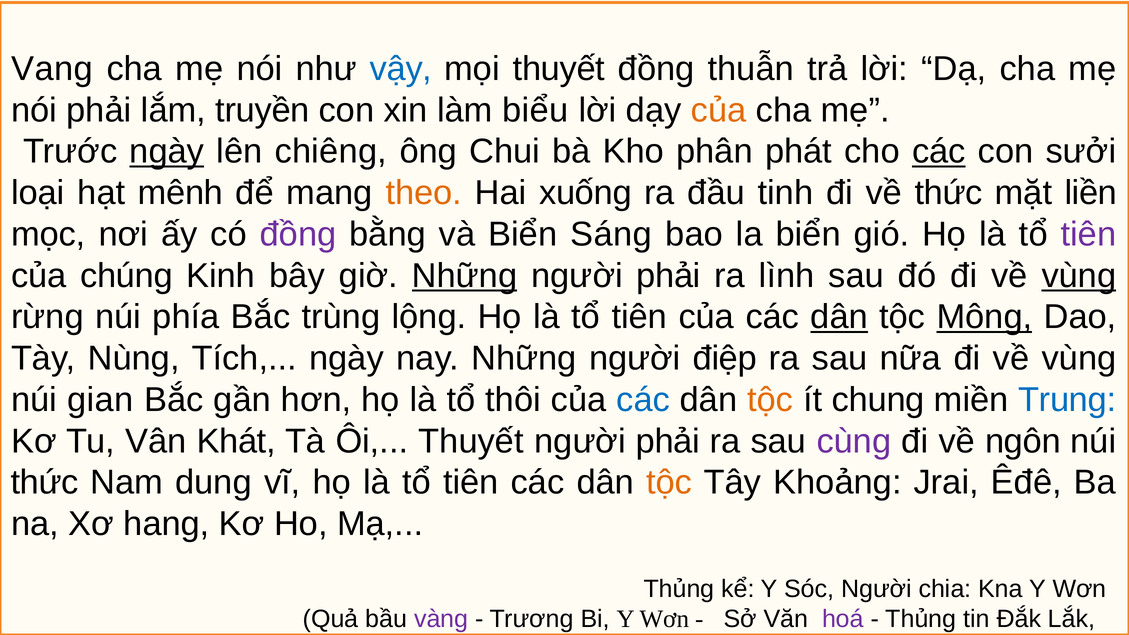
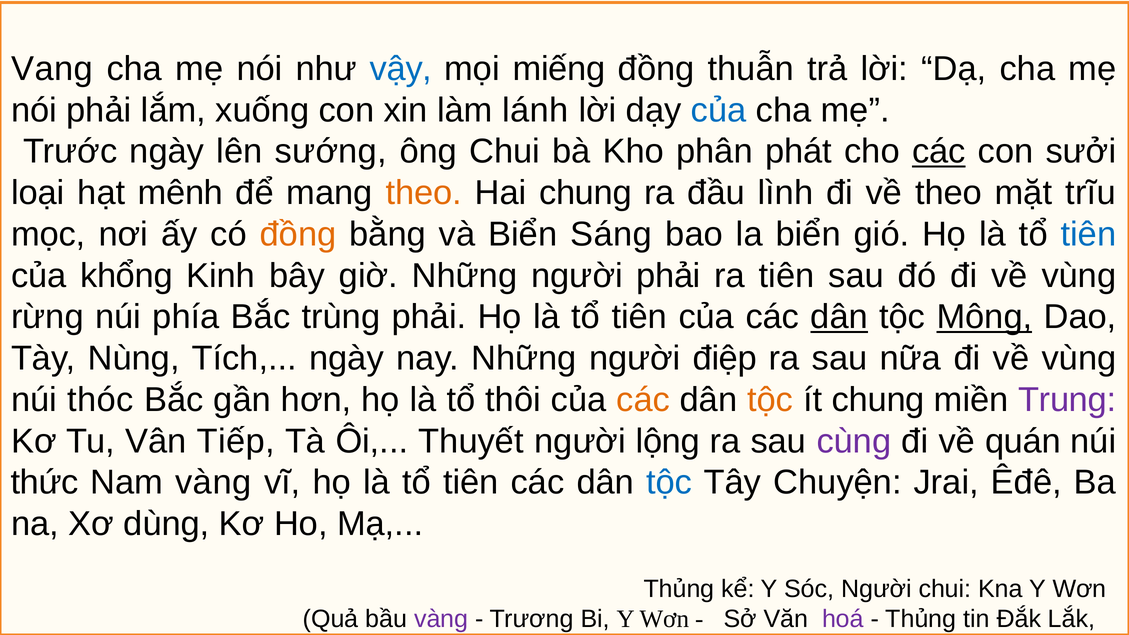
mọi thuyết: thuyết -> miếng (559, 69)
truyền: truyền -> xuống (262, 110)
biểu: biểu -> lánh (535, 110)
của colour: orange -> blue (719, 110)
ngày underline: present -> none (167, 152)
chiêng: chiêng -> sướng (331, 152)
Hai xuống: xuống -> chung (585, 193)
tinh: tinh -> lình (786, 193)
về thức: thức -> theo (948, 193)
liền: liền -> trĩu (1091, 193)
đồng colour: purple -> orange (298, 234)
tiên colour: purple -> blue (1089, 234)
chúng: chúng -> khổng (126, 276)
Những underline: present -> none (465, 276)
ra lình: lình -> tiên (787, 276)
vùng underline: present -> none (1079, 276)
trùng lộng: lộng -> phải (429, 317)
gian: gian -> thóc (100, 400)
các colour: blue -> orange (643, 400)
Trung colour: blue -> purple (1067, 400)
Khát: Khát -> Tiếp (236, 441)
phải: phải -> lộng (668, 441)
ngôn: ngôn -> quán (1023, 441)
Nam dung: dung -> vàng (213, 483)
tộc colour: orange -> blue (669, 483)
Khoảng: Khoảng -> Chuyện (837, 483)
hang: hang -> dùng (166, 524)
Người chia: chia -> chui (945, 589)
